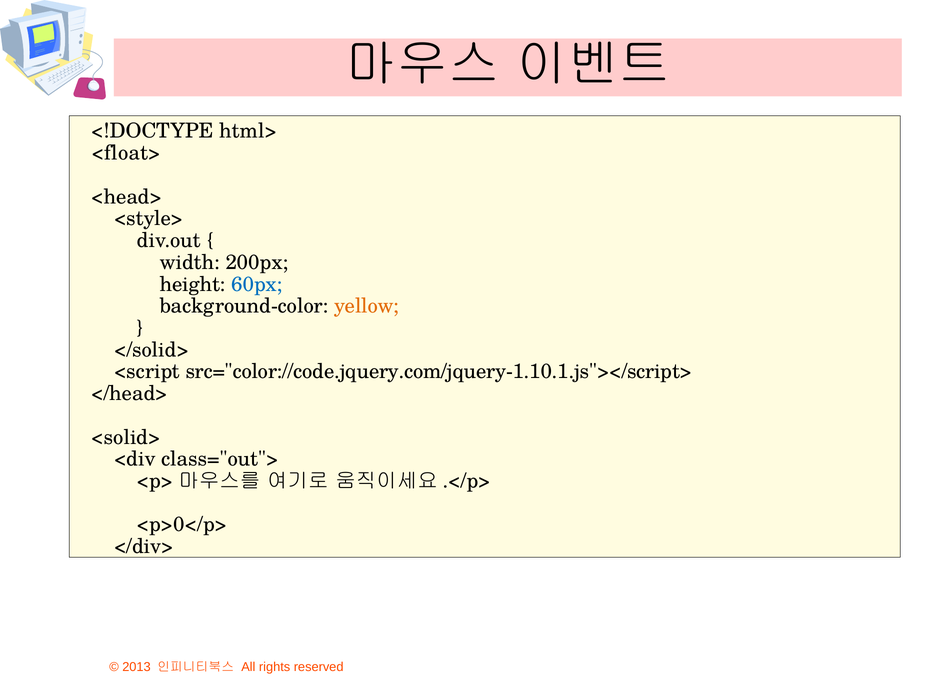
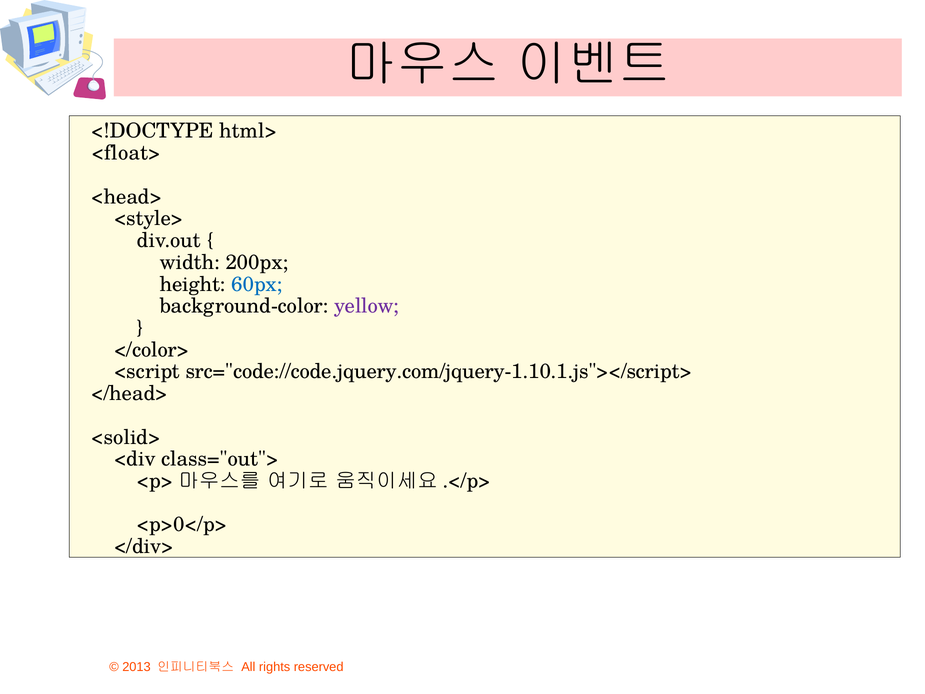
yellow colour: orange -> purple (367, 306)
</solid>: </solid> -> </color> (152, 350)
src="color://code.jquery.com/jquery-1.10.1.js"></script>: src="color://code.jquery.com/jquery-1.10.1.js"></script> -> src="code://code.jquery.com/jquery-1.10.1.js"></script> (439, 372)
